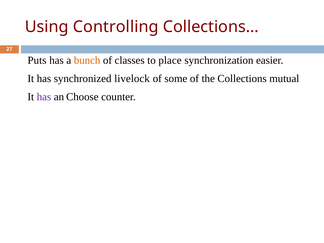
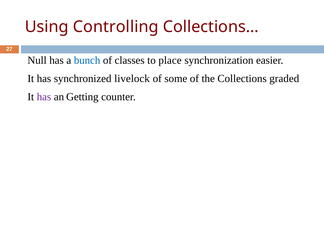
Puts: Puts -> Null (37, 60)
bunch colour: orange -> blue (87, 60)
mutual: mutual -> graded (284, 79)
Choose: Choose -> Getting (82, 97)
